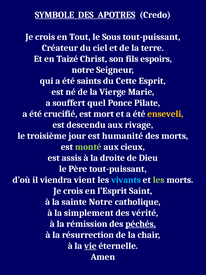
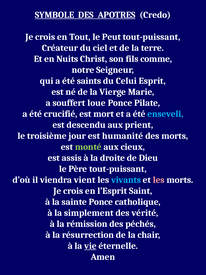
Sous: Sous -> Peut (112, 37)
Taizé: Taizé -> Nuits (67, 59)
espoirs: espoirs -> comme (156, 59)
Cette: Cette -> Celui (126, 81)
quel: quel -> loue (97, 103)
enseveli colour: yellow -> light blue (165, 114)
rivage: rivage -> prient (139, 125)
les colour: light green -> pink (159, 180)
sainte Notre: Notre -> Ponce (101, 202)
péchés underline: present -> none (141, 224)
